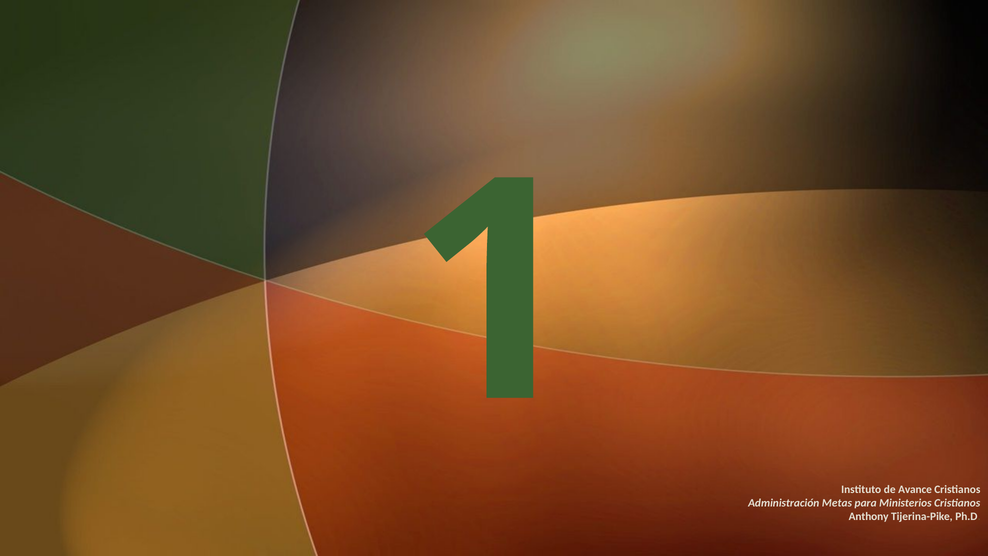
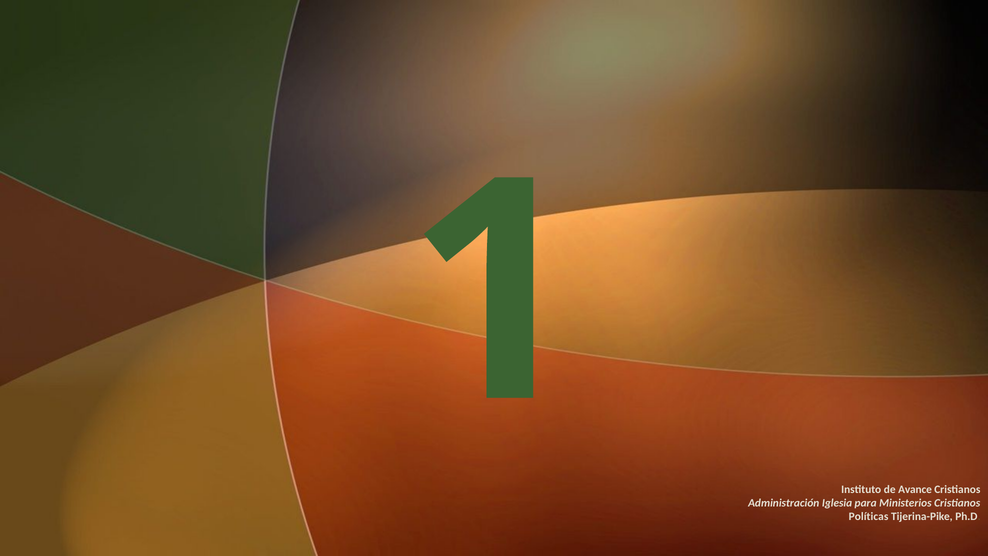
Metas: Metas -> Iglesia (837, 503)
Anthony: Anthony -> Políticas (869, 516)
